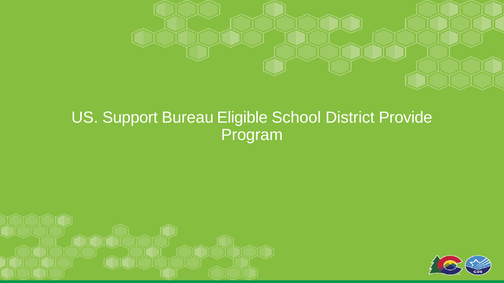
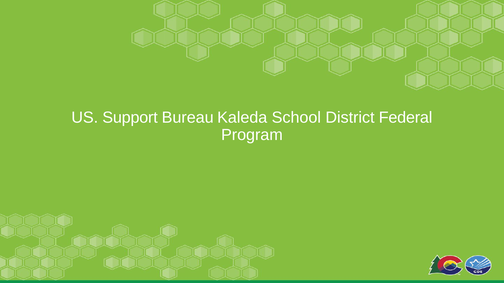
Eligible: Eligible -> Kaleda (242, 118)
Provide: Provide -> Federal (406, 118)
